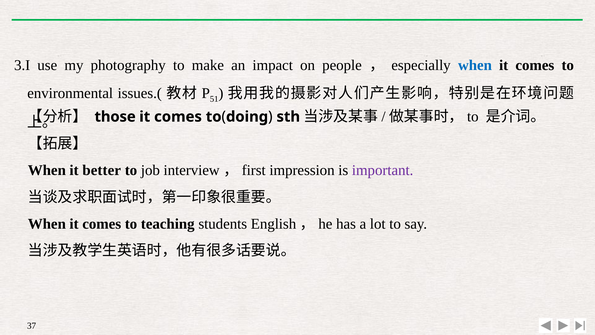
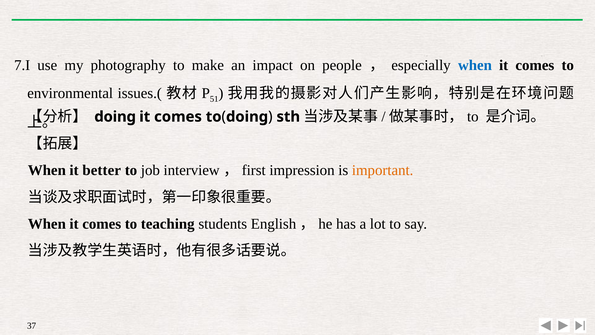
3.I: 3.I -> 7.I (22, 65)
those: those -> doing (115, 117)
important colour: purple -> orange (383, 170)
